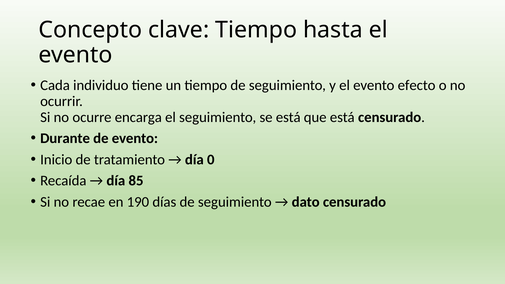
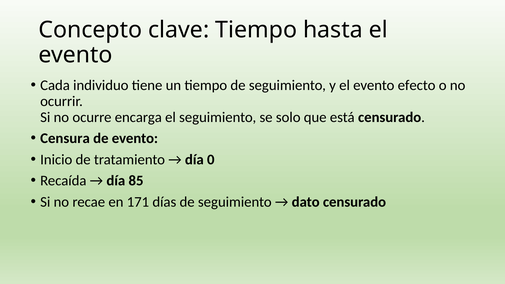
se está: está -> solo (288, 117)
Durante: Durante -> Censura (65, 138)
190: 190 -> 171 (138, 202)
